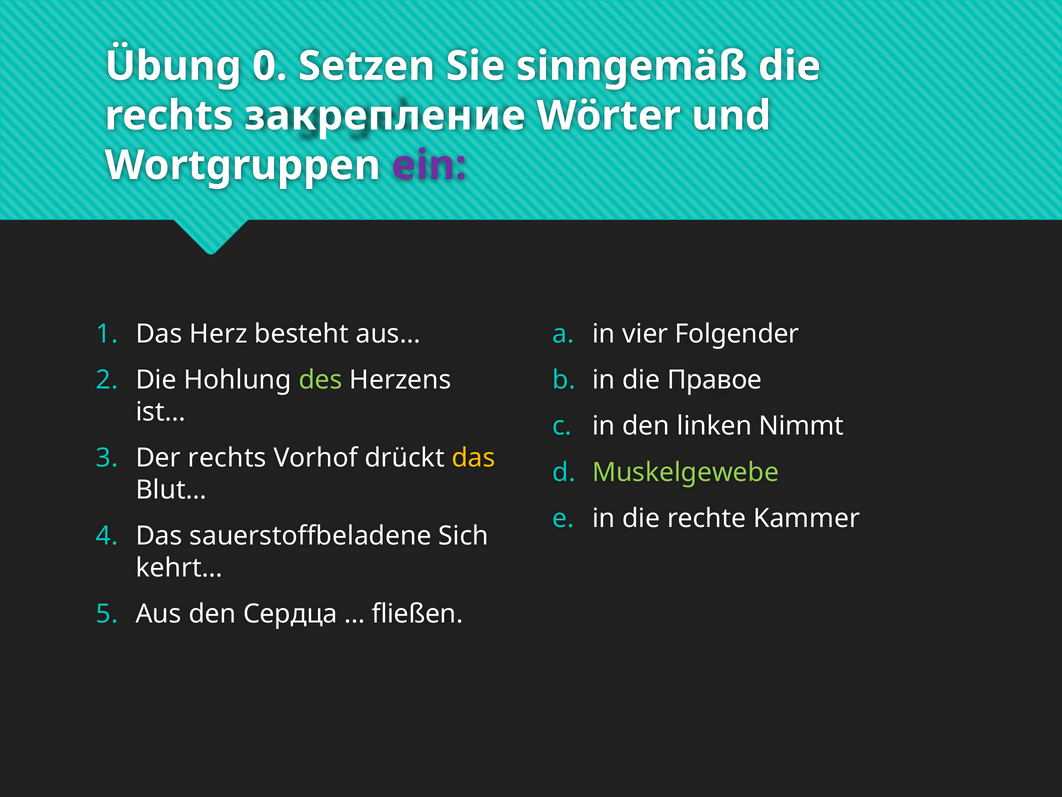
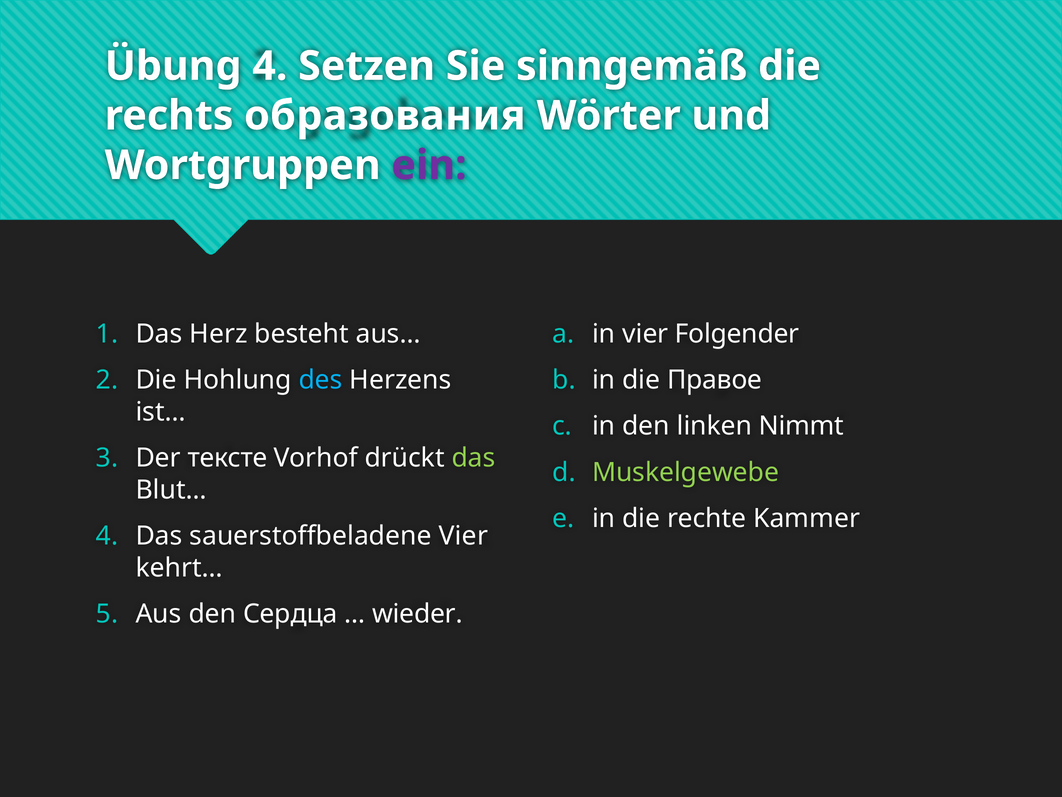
Übung 0: 0 -> 4 (270, 66)
закрепление: закрепление -> образования (385, 116)
des colour: light green -> light blue (321, 380)
Der rechts: rechts -> тексте (227, 458)
das colour: yellow -> light green (474, 458)
sauerstoffbeladene Sich: Sich -> Vier (463, 536)
fließen: fließen -> wieder (418, 614)
